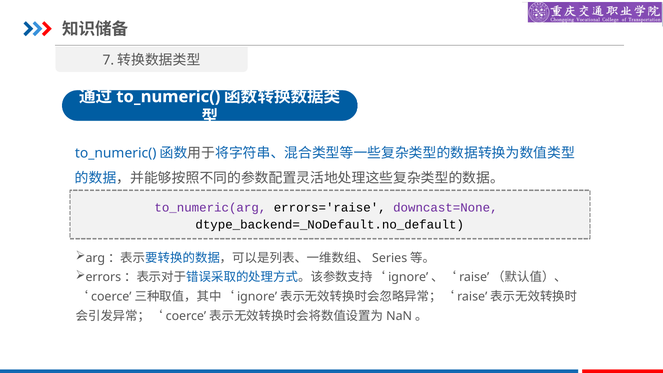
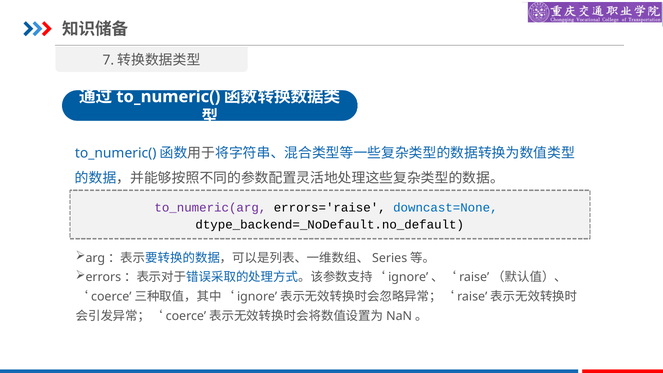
downcast=None colour: purple -> blue (445, 208)
